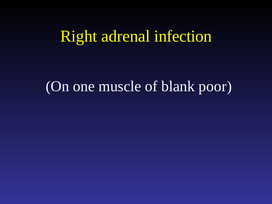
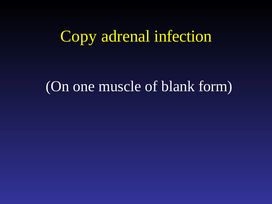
Right: Right -> Copy (79, 36)
poor: poor -> form (215, 86)
